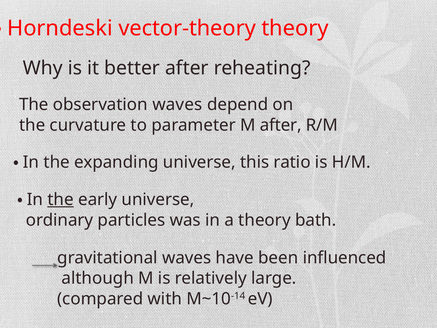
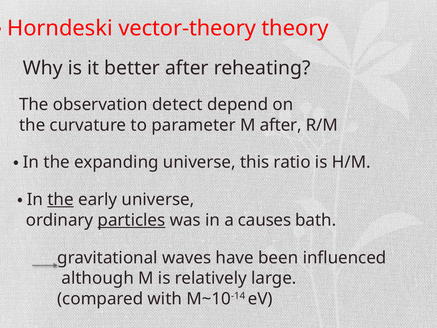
observation waves: waves -> detect (177, 105)
particles underline: none -> present (132, 220)
a theory: theory -> causes (265, 220)
